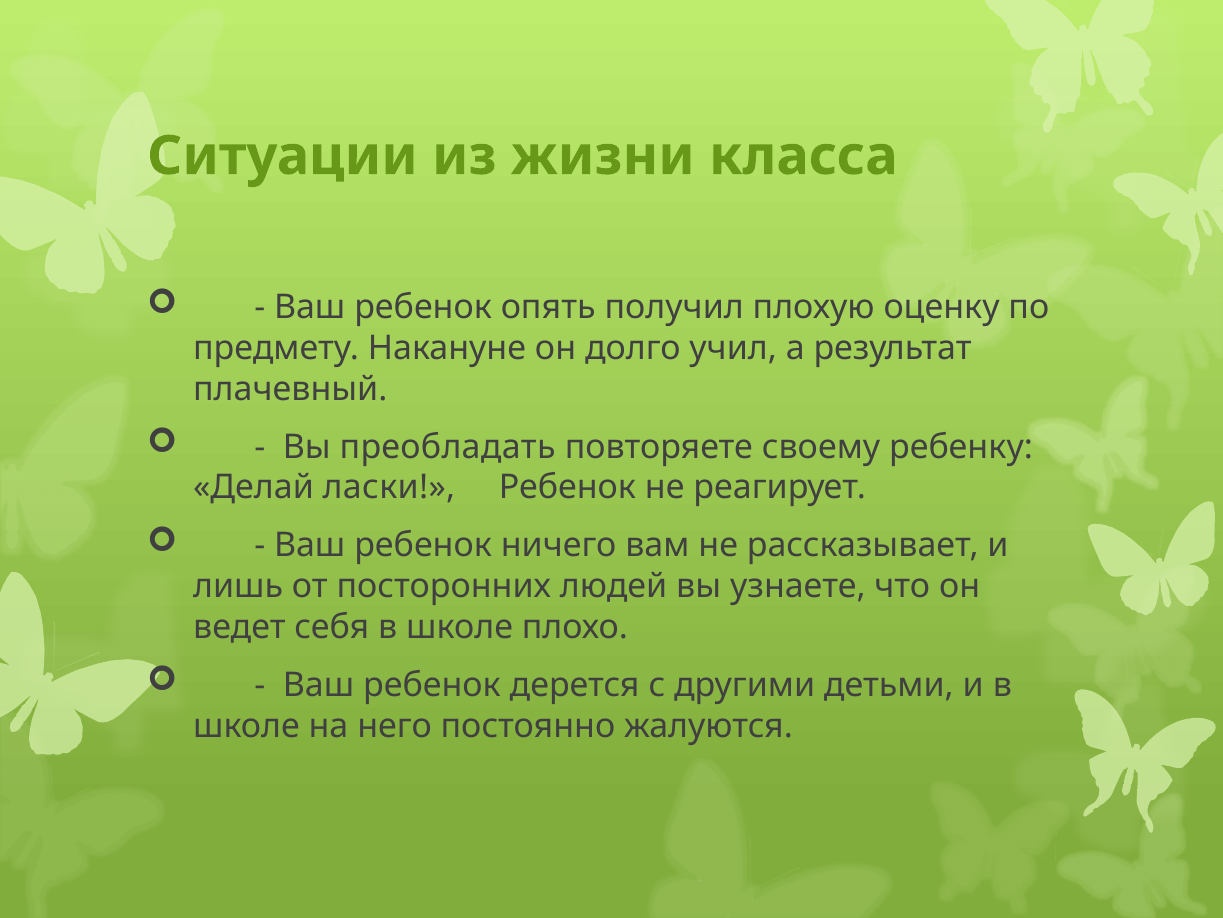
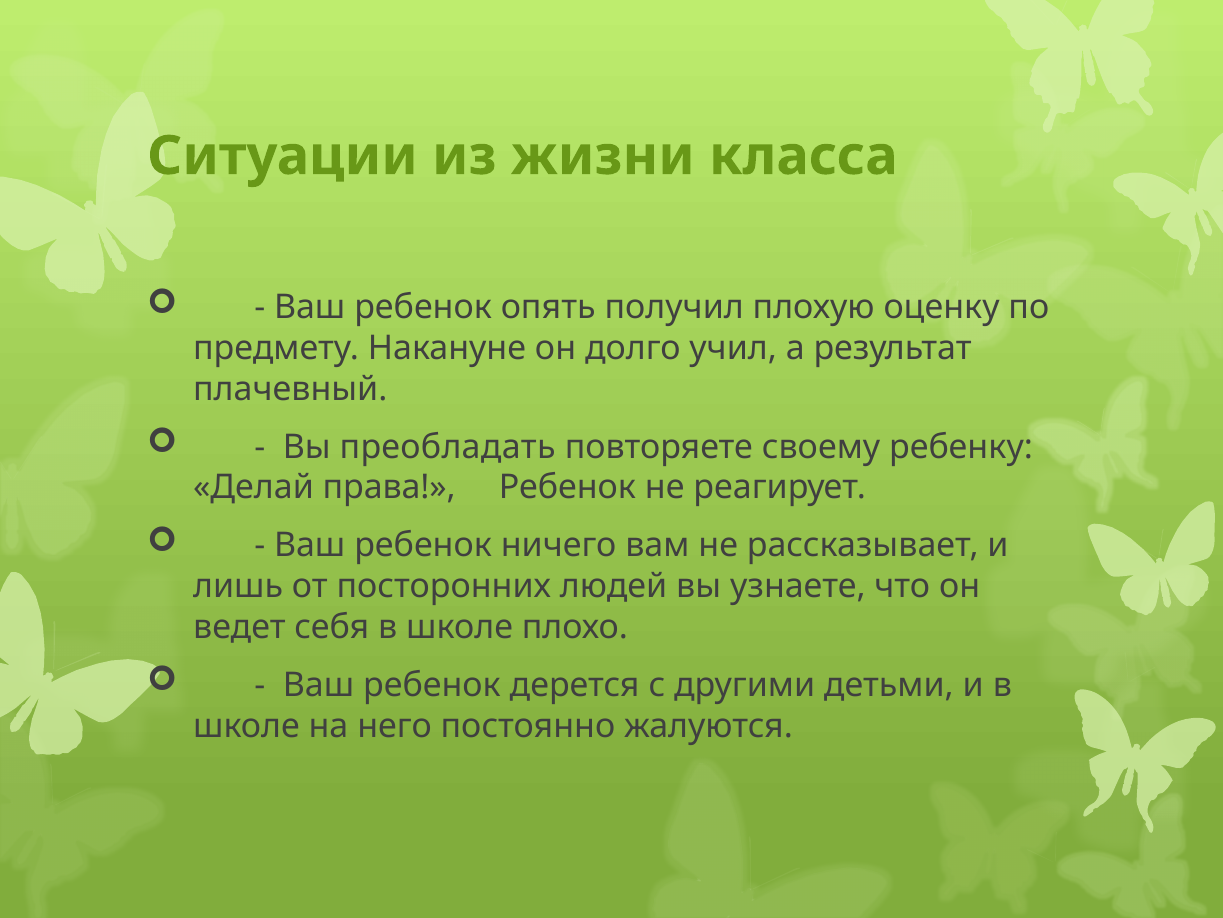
ласки: ласки -> права (389, 487)
